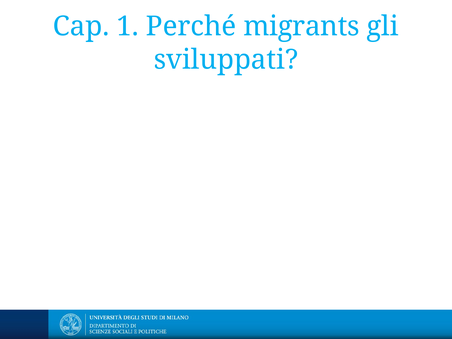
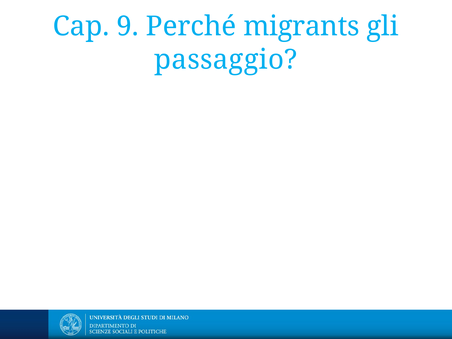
1: 1 -> 9 (128, 26)
sviluppati: sviluppati -> passaggio (226, 60)
